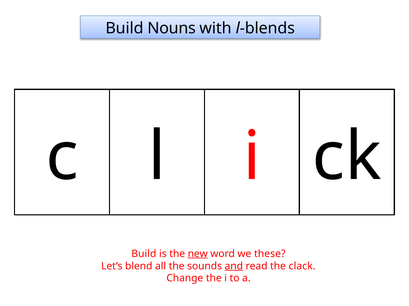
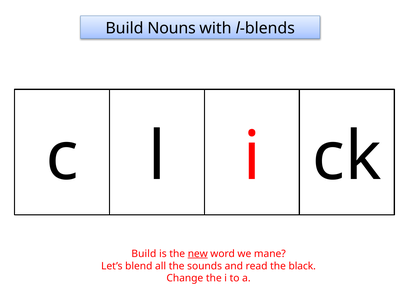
these: these -> mane (270, 254)
and underline: present -> none (234, 267)
clack: clack -> black (302, 267)
